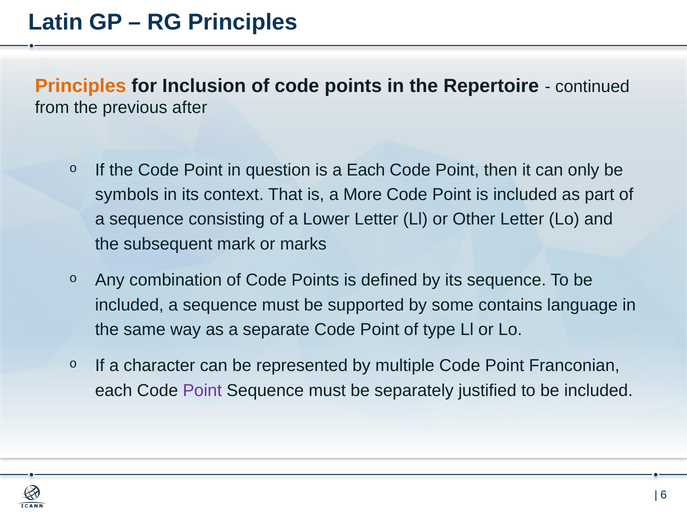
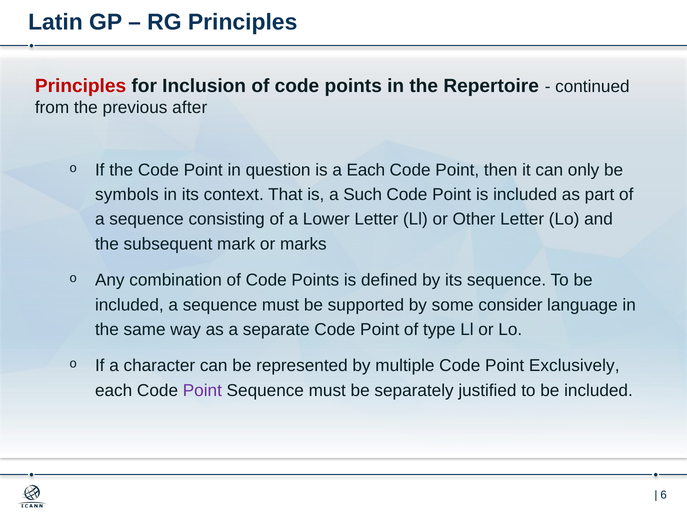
Principles colour: orange -> red (81, 86)
More: More -> Such (363, 195)
contains: contains -> consider (510, 305)
Franconian: Franconian -> Exclusively (574, 366)
